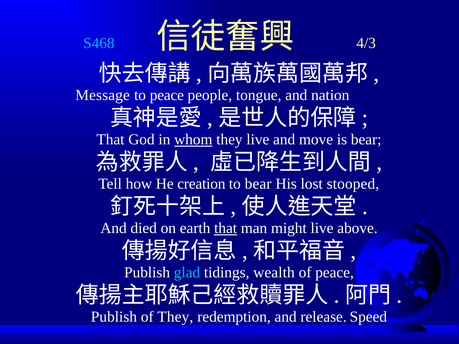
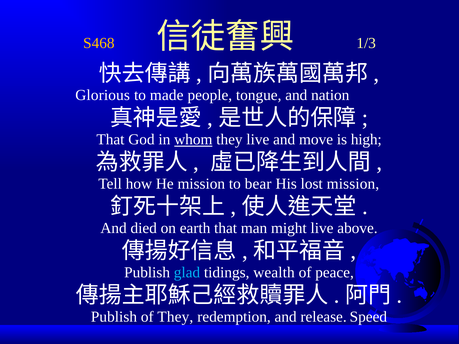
S468 colour: light blue -> yellow (99, 43)
4/3: 4/3 -> 1/3 (366, 43)
Message: Message -> Glorious (103, 95)
to peace: peace -> made (167, 95)
is bear: bear -> high (366, 140)
He creation: creation -> mission (201, 184)
lost stooped: stooped -> mission (353, 184)
that underline: present -> none (226, 228)
